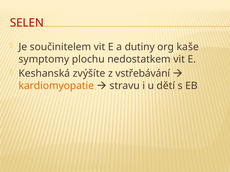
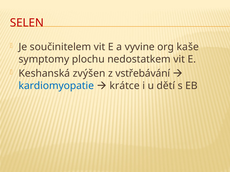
dutiny: dutiny -> vyvine (140, 47)
zvýšíte: zvýšíte -> zvýšen (89, 74)
kardiomyopatie colour: orange -> blue (56, 86)
stravu: stravu -> krátce (125, 86)
